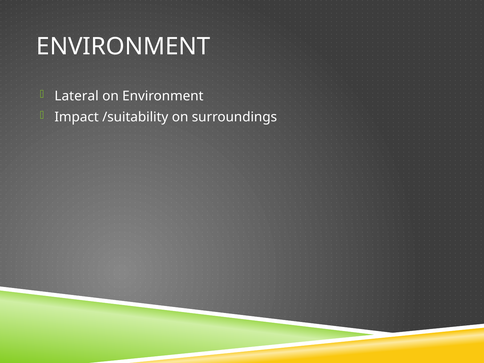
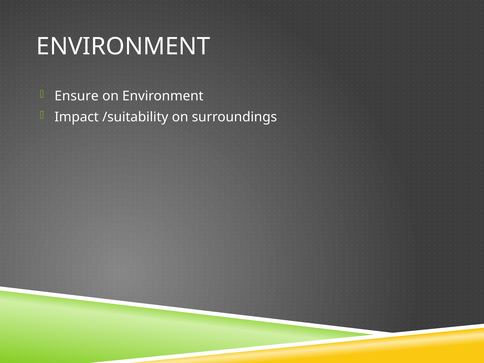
Lateral: Lateral -> Ensure (77, 96)
